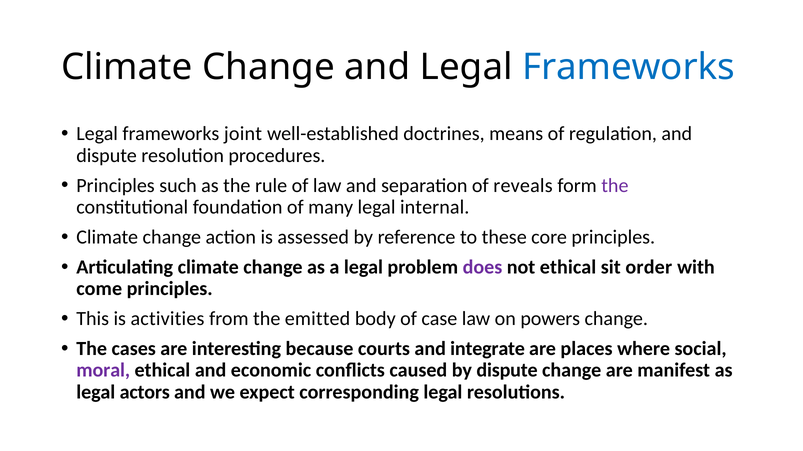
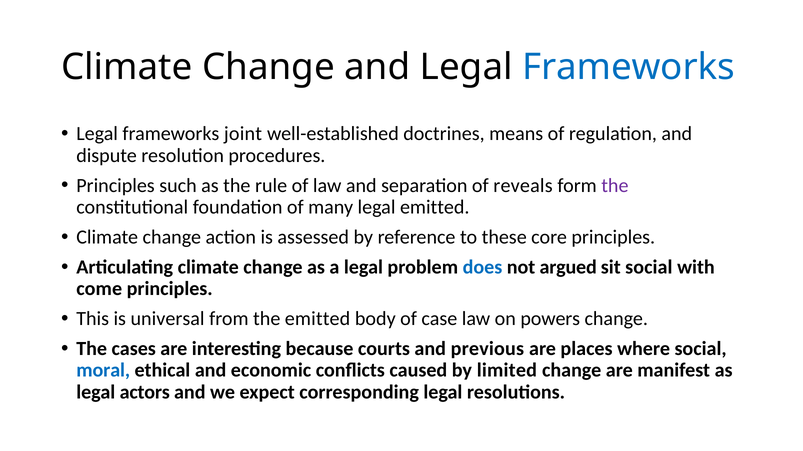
legal internal: internal -> emitted (435, 207)
does colour: purple -> blue (482, 267)
not ethical: ethical -> argued (568, 267)
sit order: order -> social (649, 267)
activities: activities -> universal (168, 319)
integrate: integrate -> previous (487, 349)
moral colour: purple -> blue (103, 371)
by dispute: dispute -> limited (507, 371)
